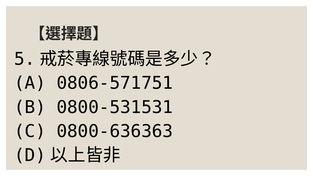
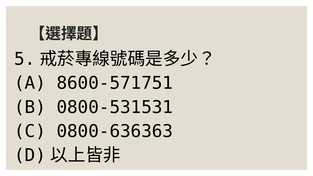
0806-571751: 0806-571751 -> 8600-571751 (115, 83)
